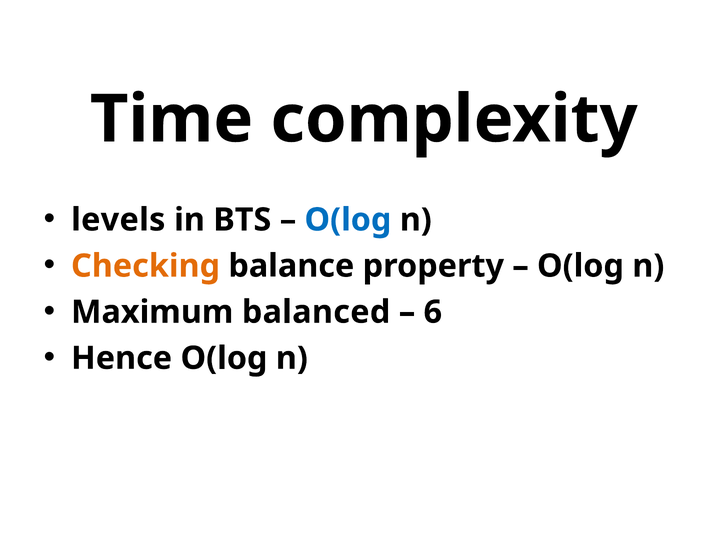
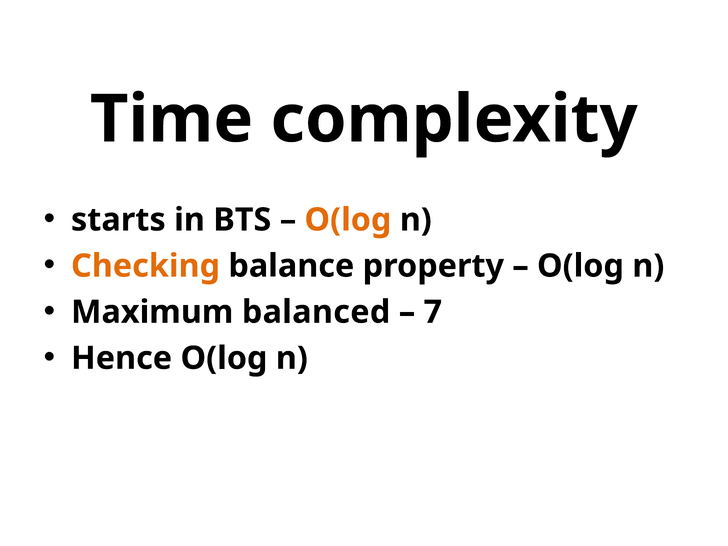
levels: levels -> starts (118, 220)
O(log colour: blue -> orange (348, 220)
6: 6 -> 7 (433, 312)
